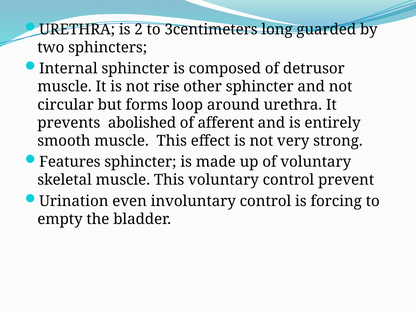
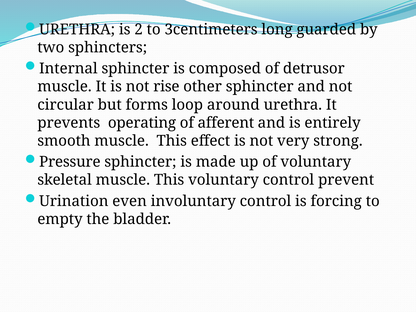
abolished: abolished -> operating (142, 123)
Features: Features -> Pressure (70, 162)
